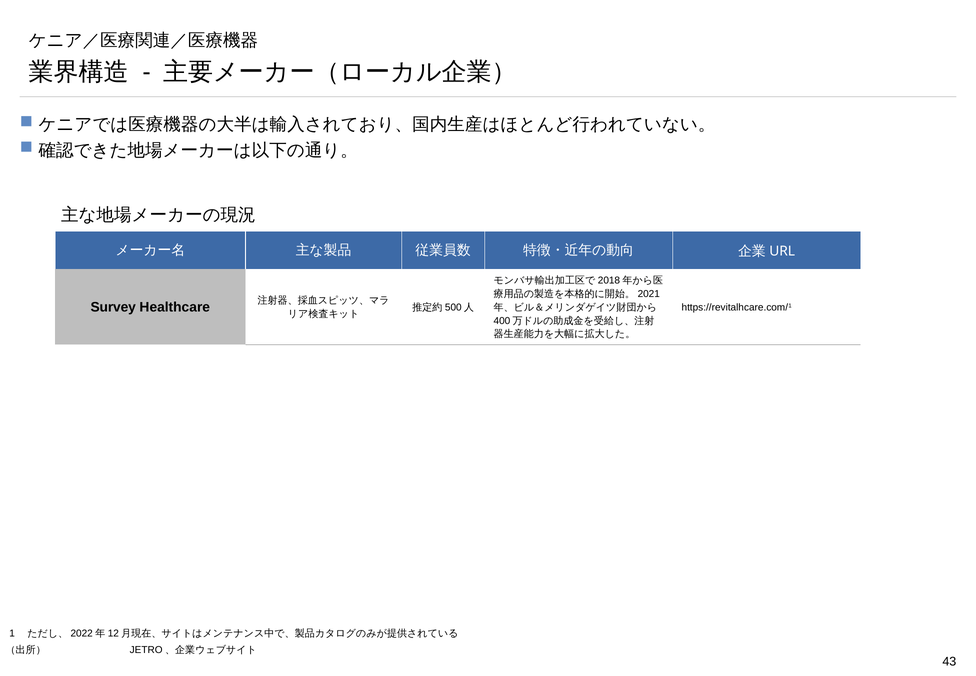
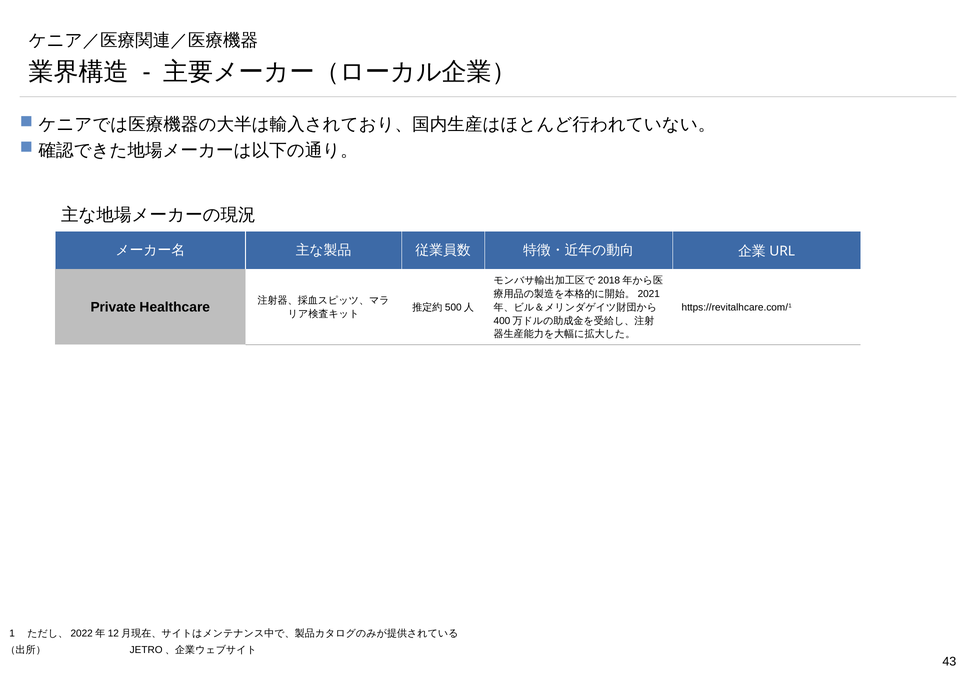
Survey: Survey -> Private (113, 307)
